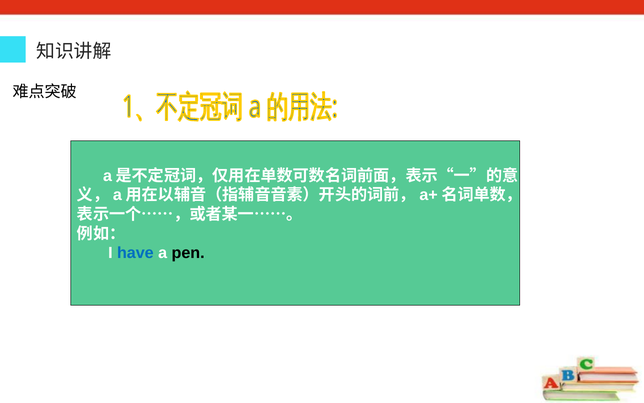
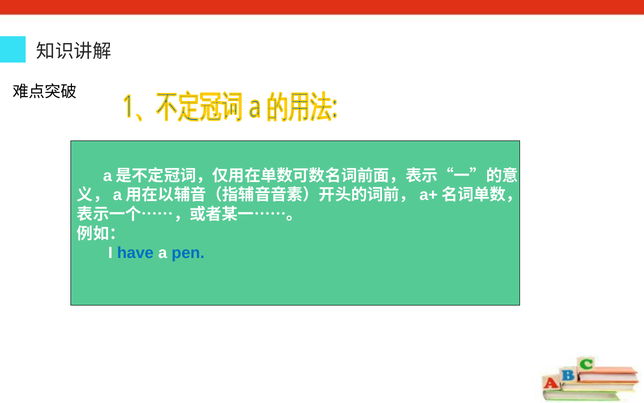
pen colour: black -> blue (188, 253)
